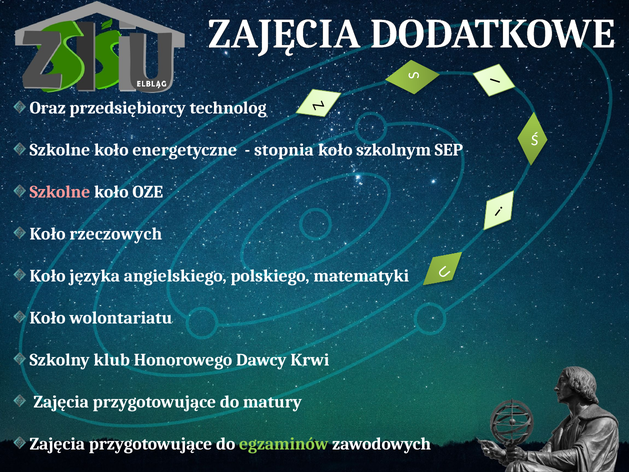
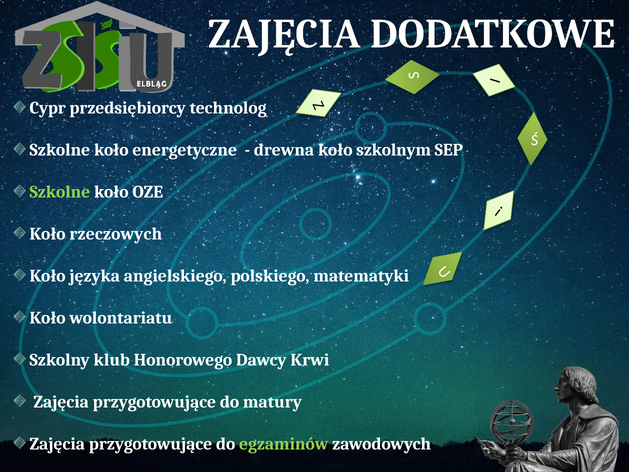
Oraz: Oraz -> Cypr (48, 108)
stopnia: stopnia -> drewna (284, 150)
Szkolne colour: pink -> light green (60, 192)
